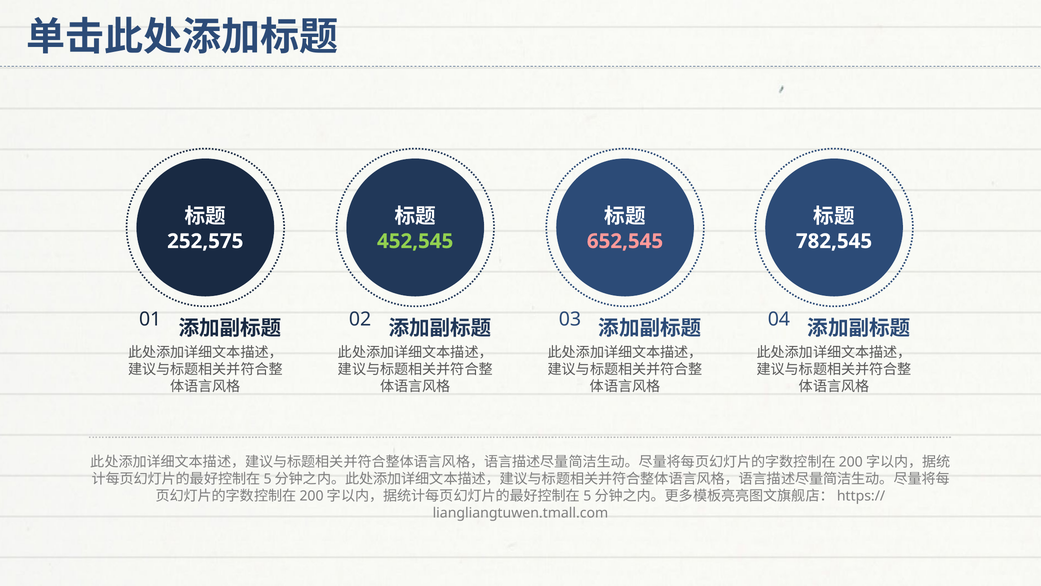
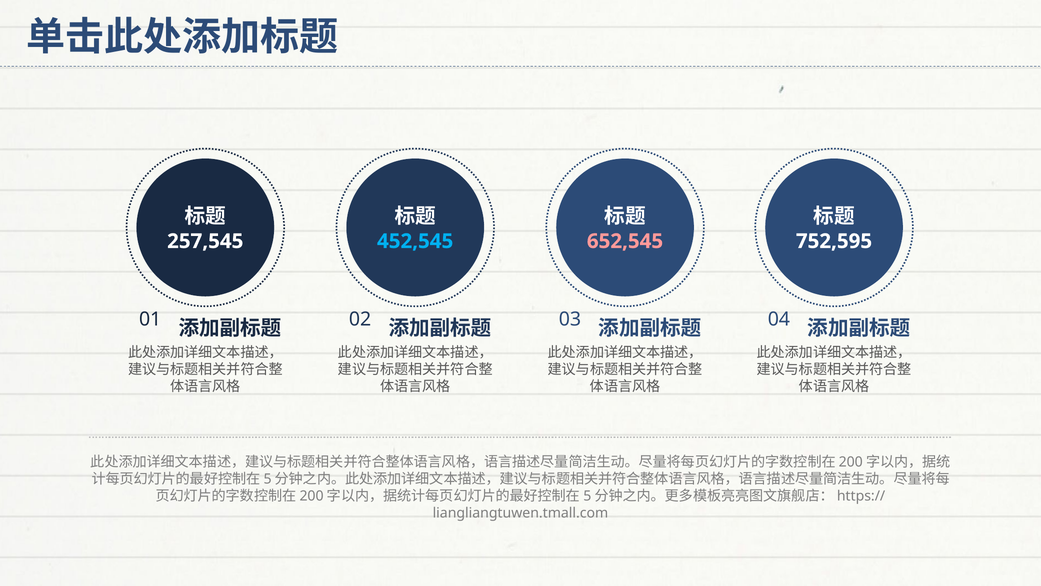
252,575: 252,575 -> 257,545 (205, 241)
452,545 colour: light green -> light blue (415, 241)
782,545: 782,545 -> 752,595 (834, 241)
